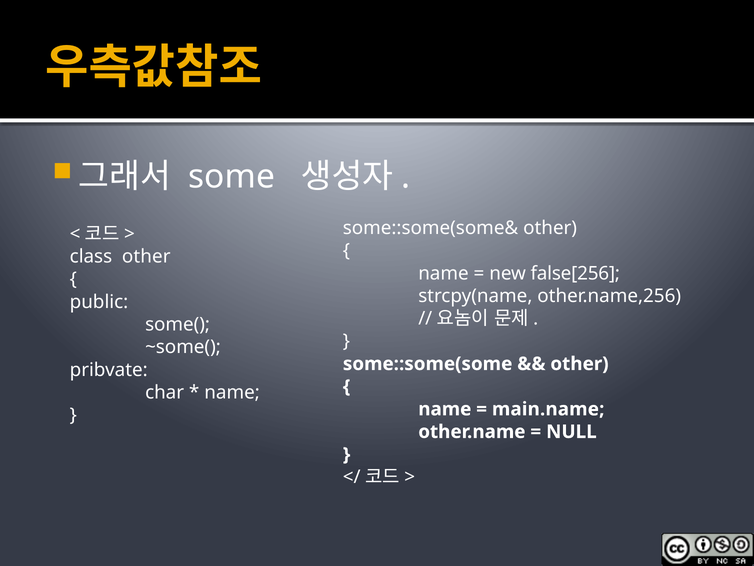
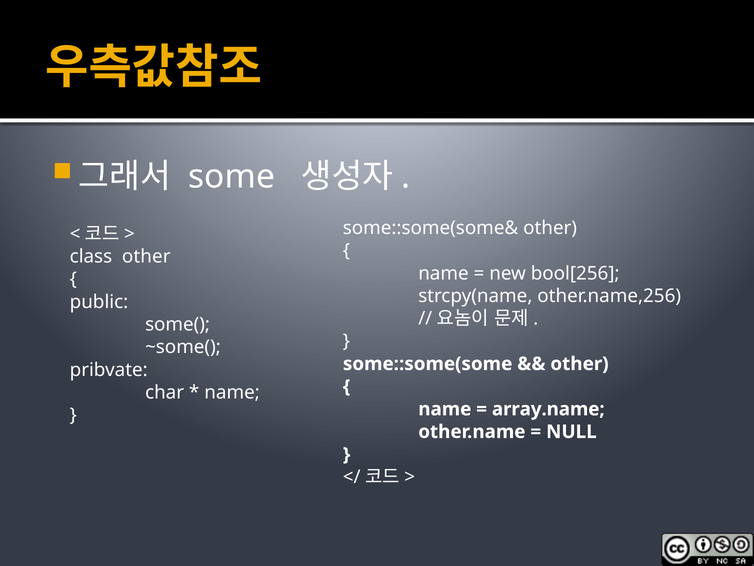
false[256: false[256 -> bool[256 (575, 273)
main.name: main.name -> array.name (548, 409)
